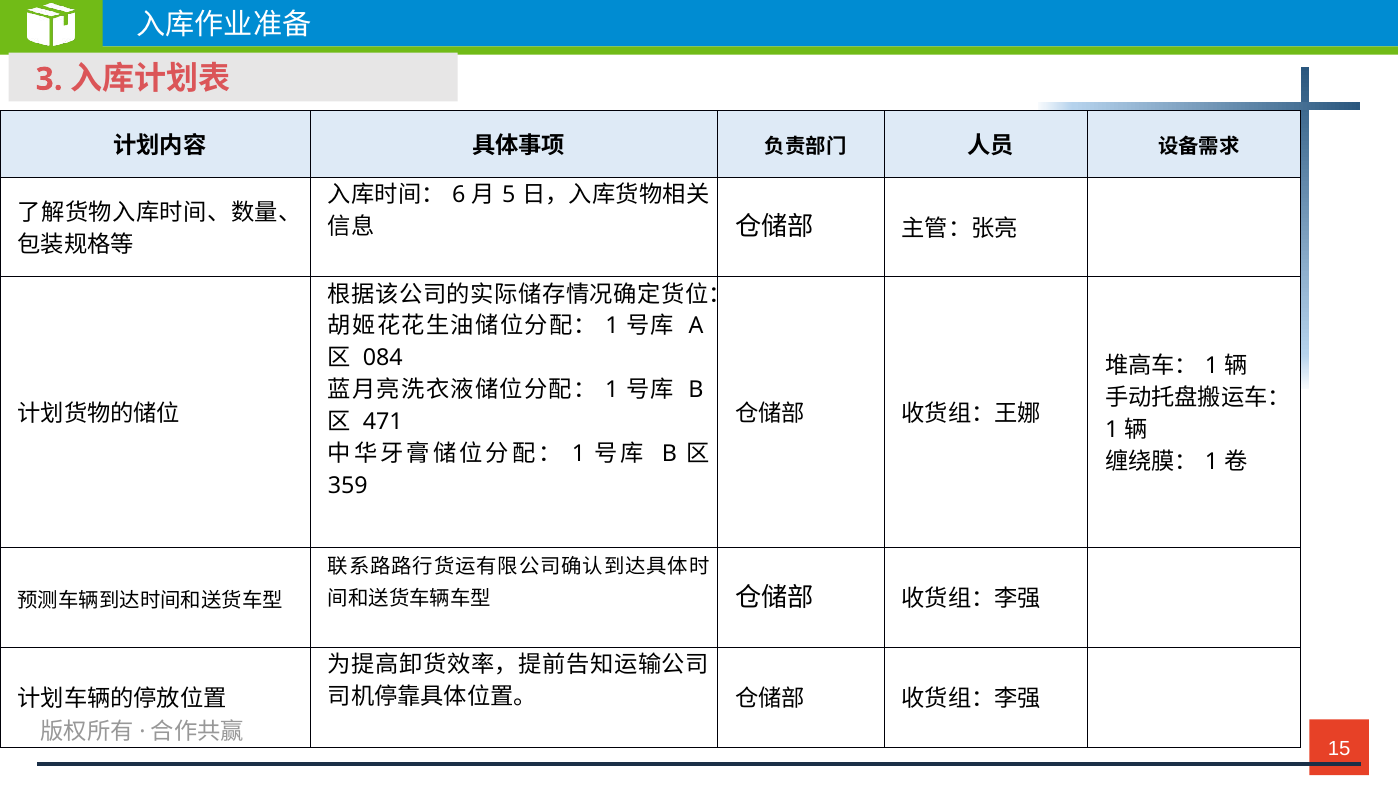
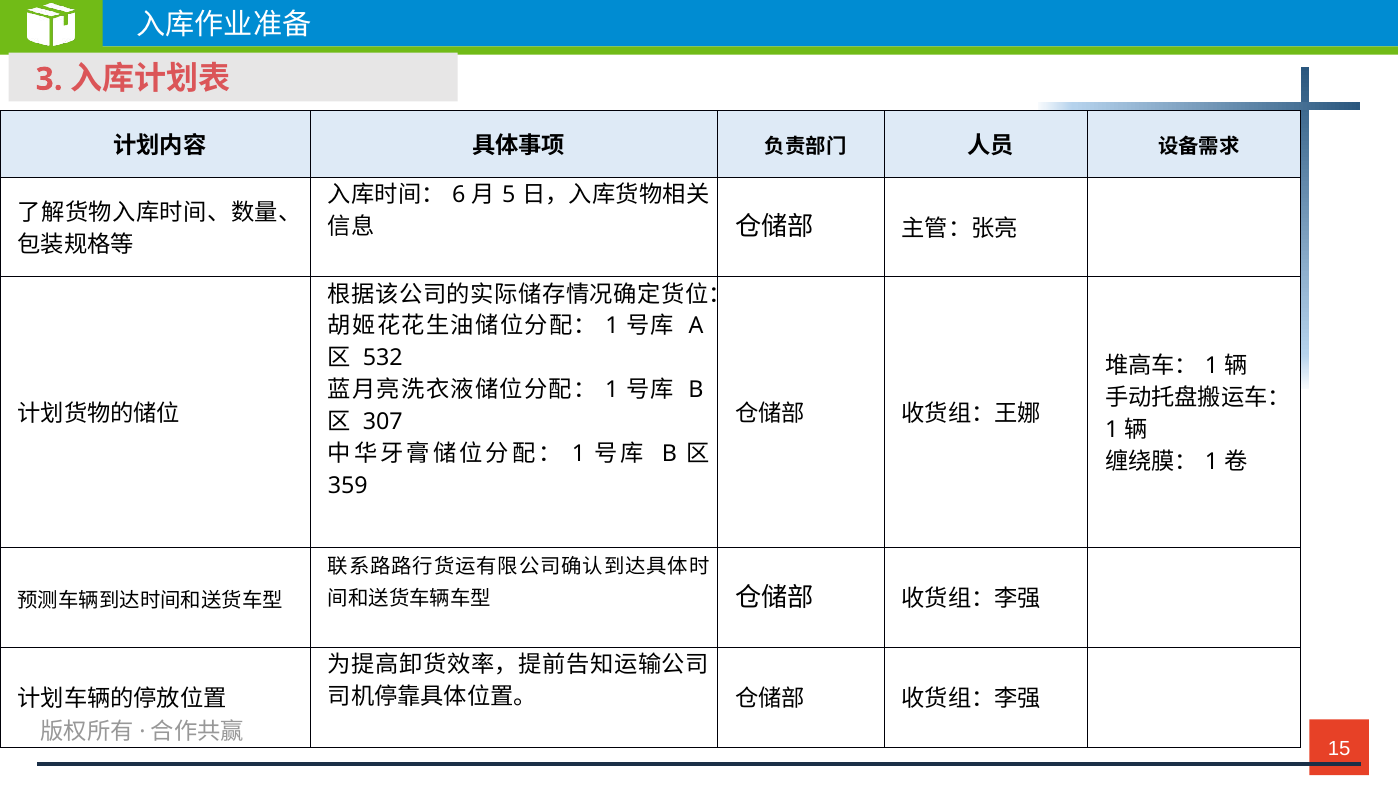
084: 084 -> 532 (383, 358)
471: 471 -> 307 (383, 422)
